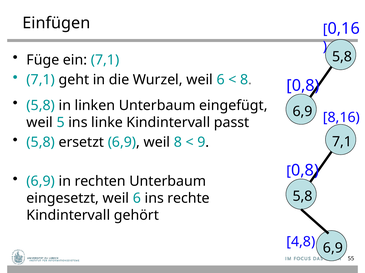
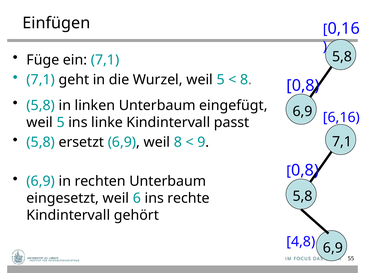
Wurzel weil 6: 6 -> 5 (221, 80)
8,16: 8,16 -> 6,16 (341, 118)
